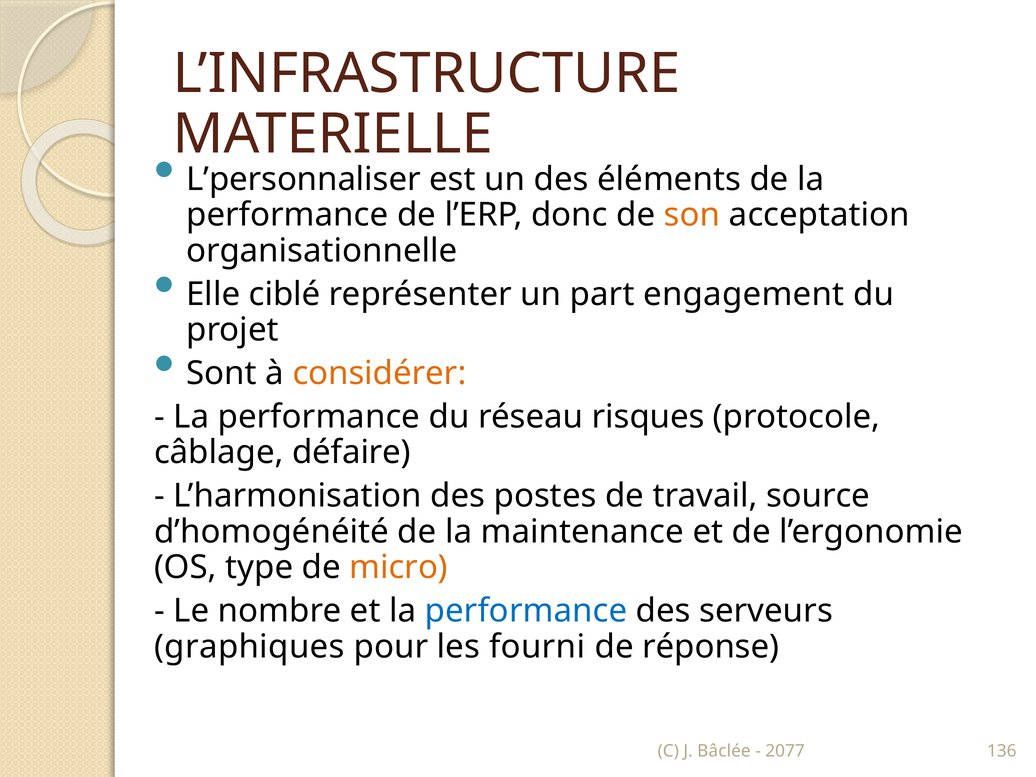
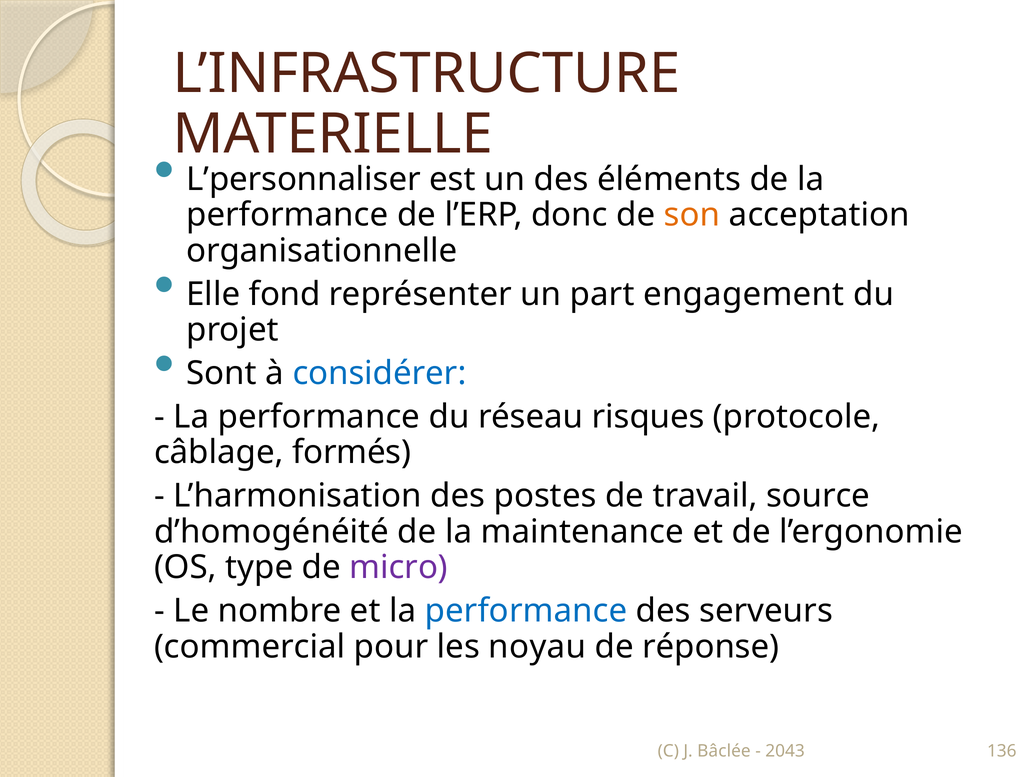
ciblé: ciblé -> fond (285, 294)
considérer colour: orange -> blue (379, 373)
défaire: défaire -> formés (352, 453)
micro colour: orange -> purple (399, 567)
graphiques: graphiques -> commercial (250, 647)
fourni: fourni -> noyau (537, 647)
2077: 2077 -> 2043 (785, 751)
